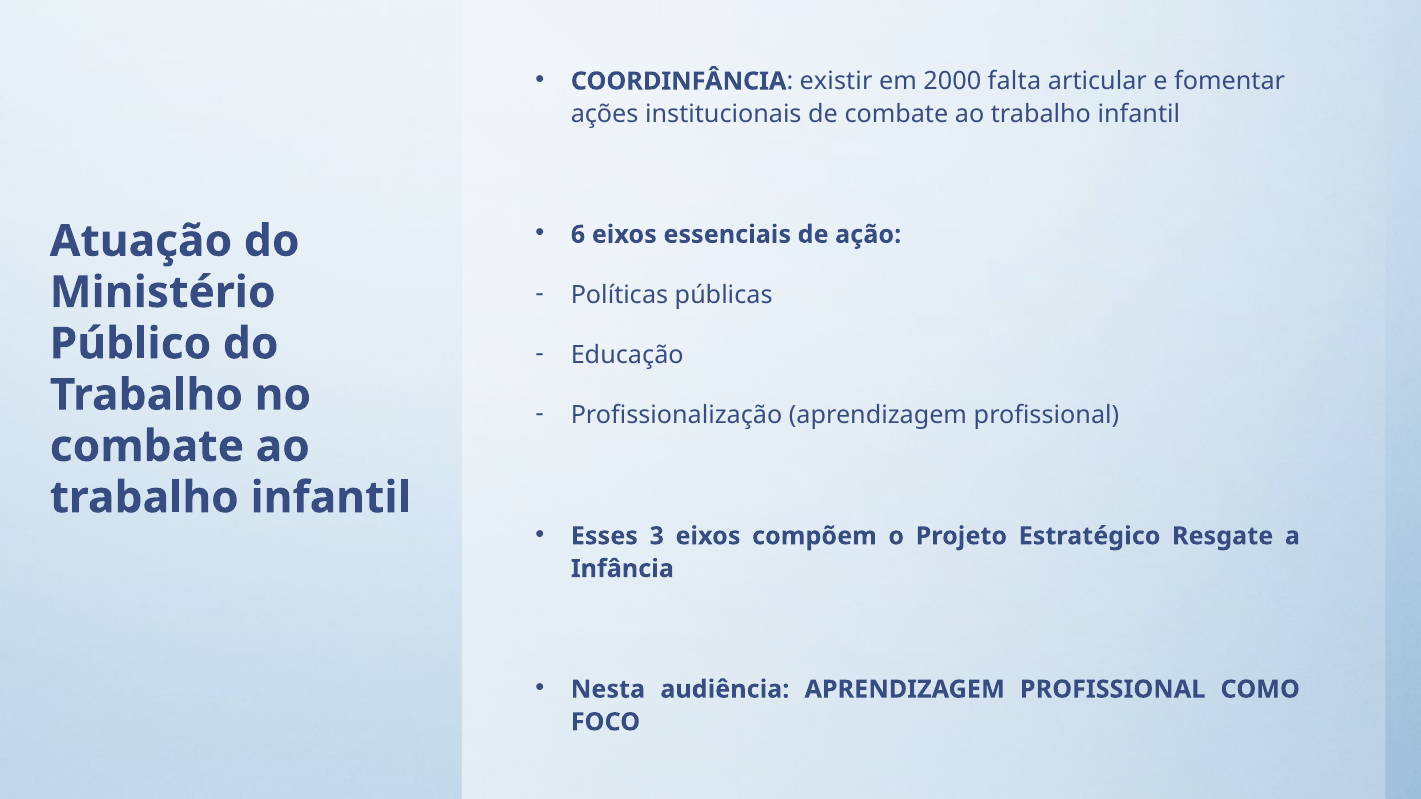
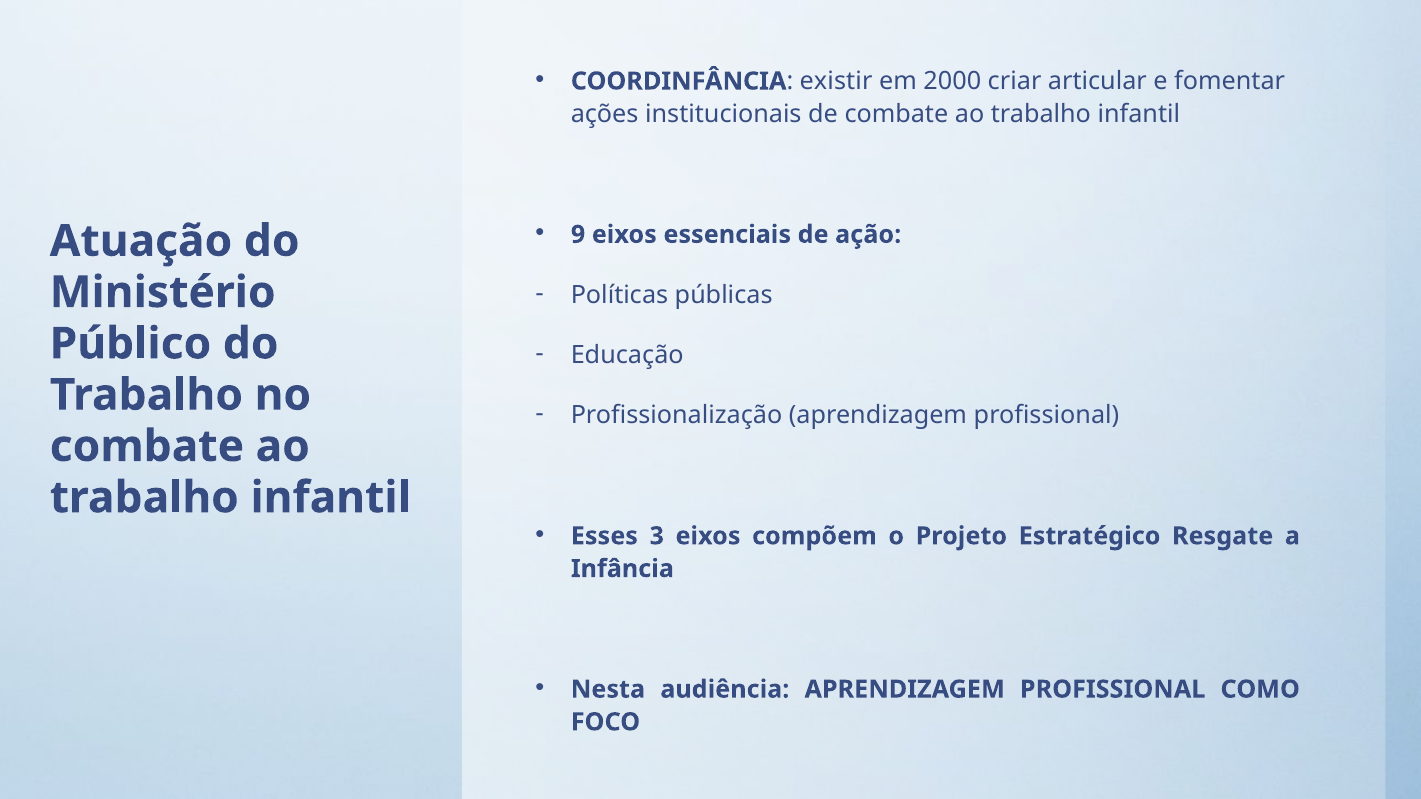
falta: falta -> criar (1015, 81)
6: 6 -> 9 (578, 235)
